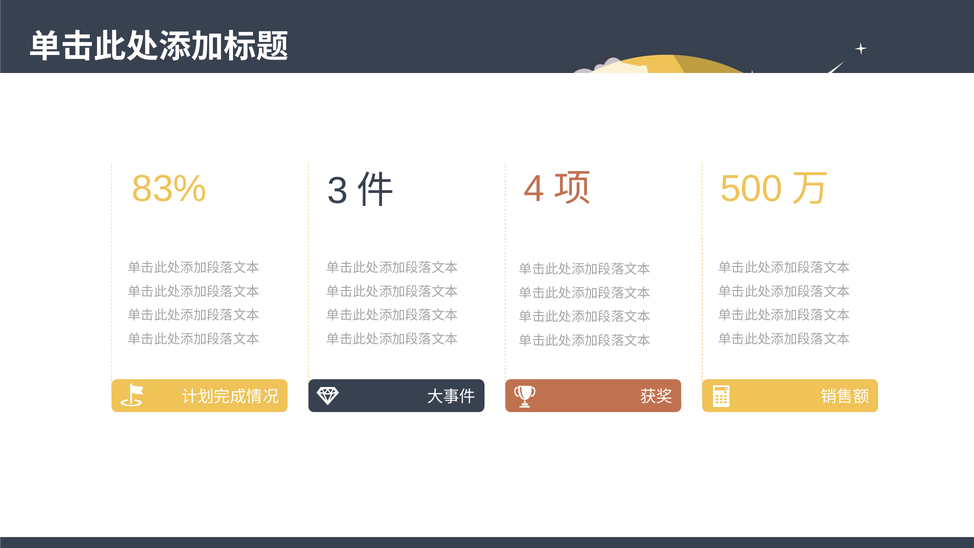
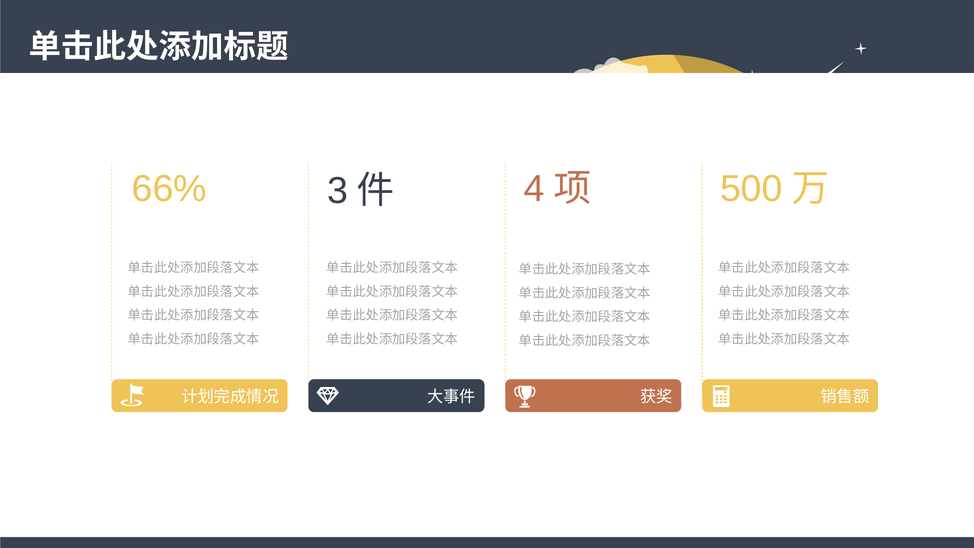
83%: 83% -> 66% (169, 189)
